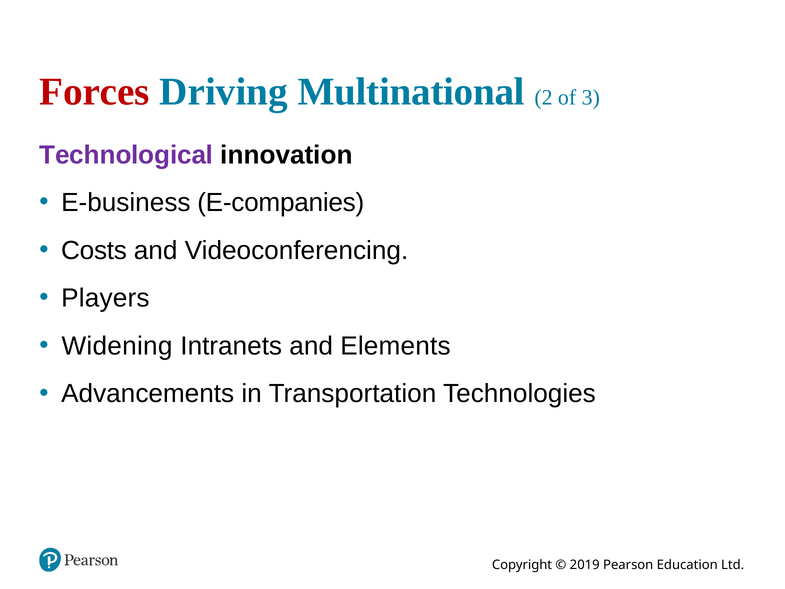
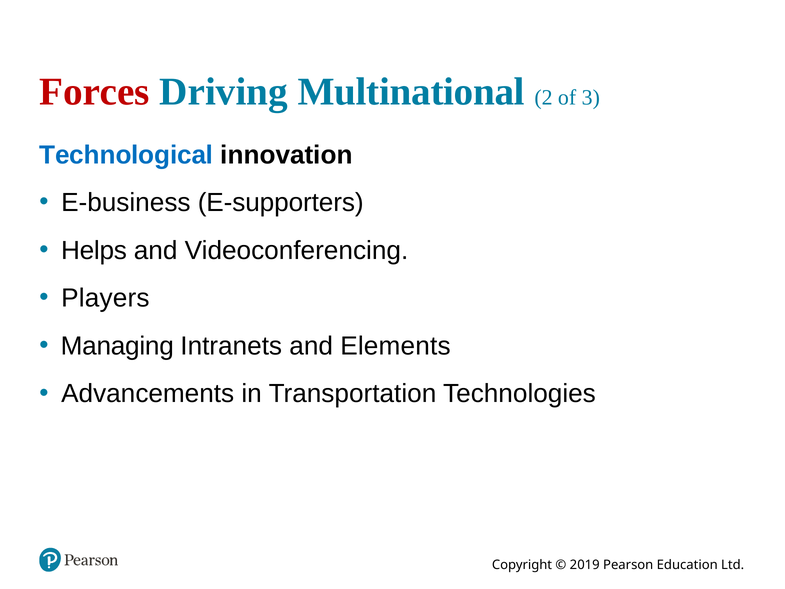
Technological colour: purple -> blue (126, 155)
E-companies: E-companies -> E-supporters (281, 203)
Costs: Costs -> Helps (94, 250)
Widening: Widening -> Managing (117, 346)
